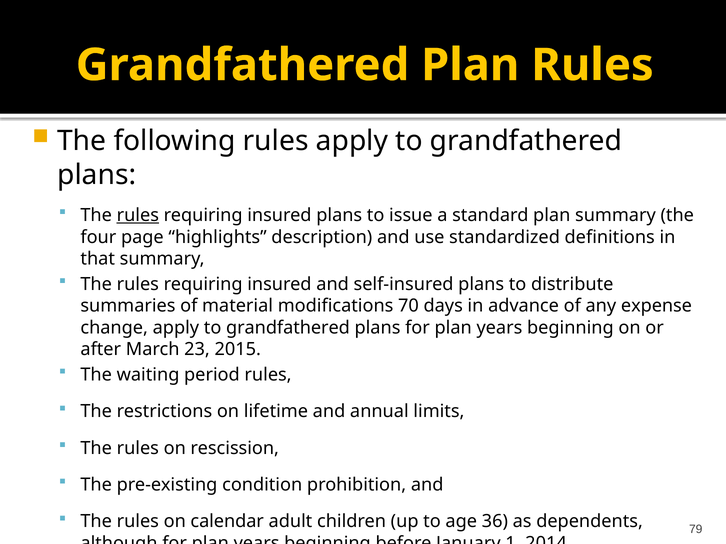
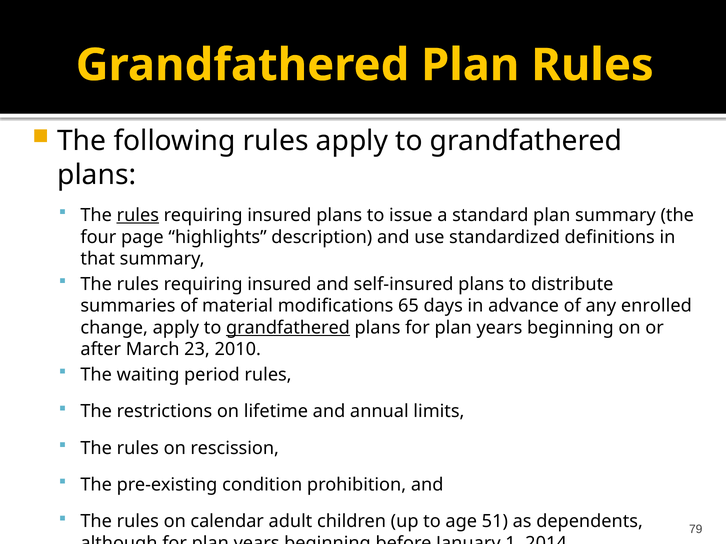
70: 70 -> 65 (408, 306)
expense: expense -> enrolled (656, 306)
grandfathered underline: none -> present (288, 328)
2015: 2015 -> 2010 (238, 350)
36: 36 -> 51 (495, 522)
